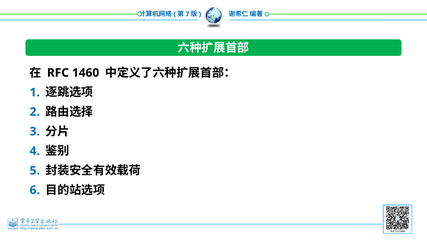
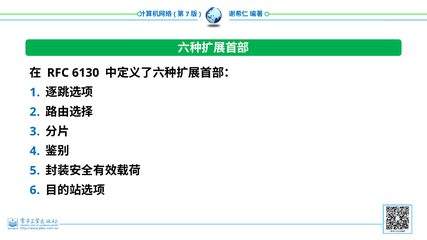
1460: 1460 -> 6130 (86, 73)
